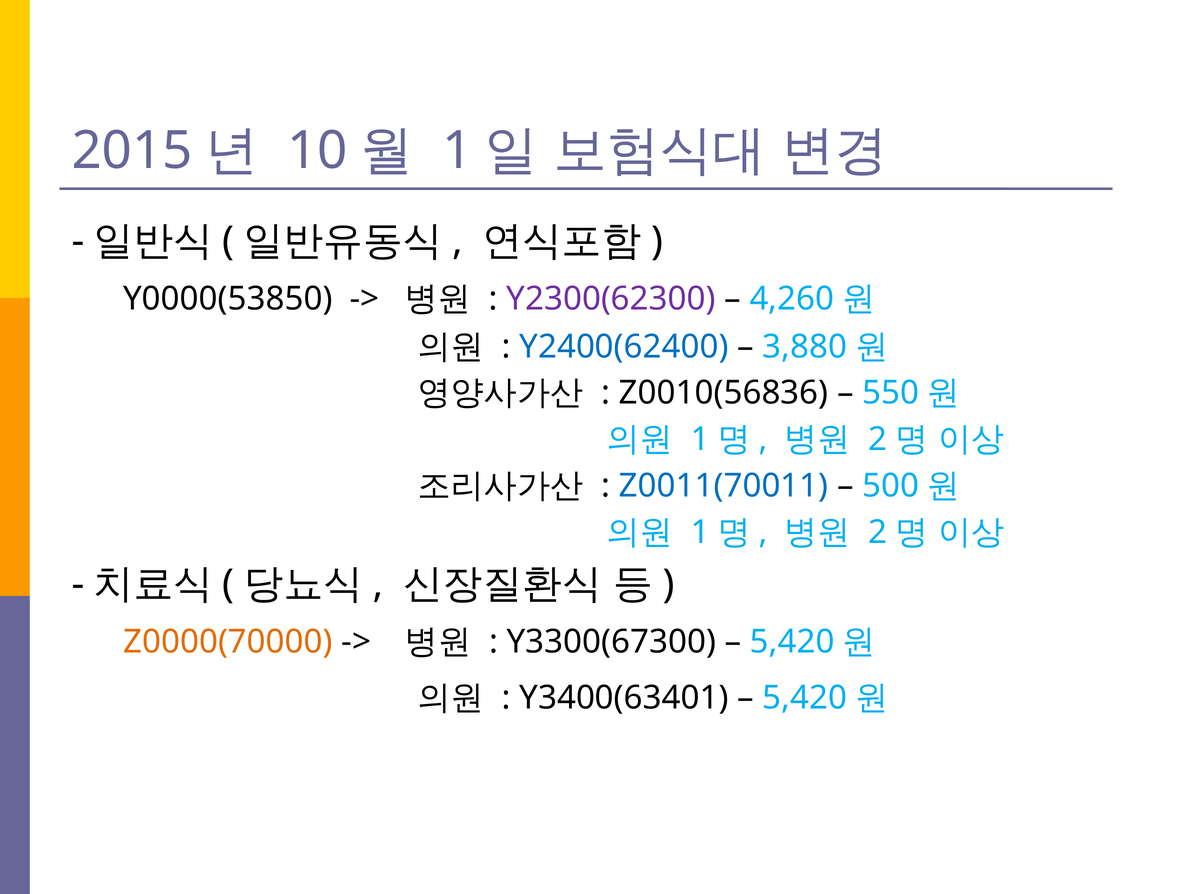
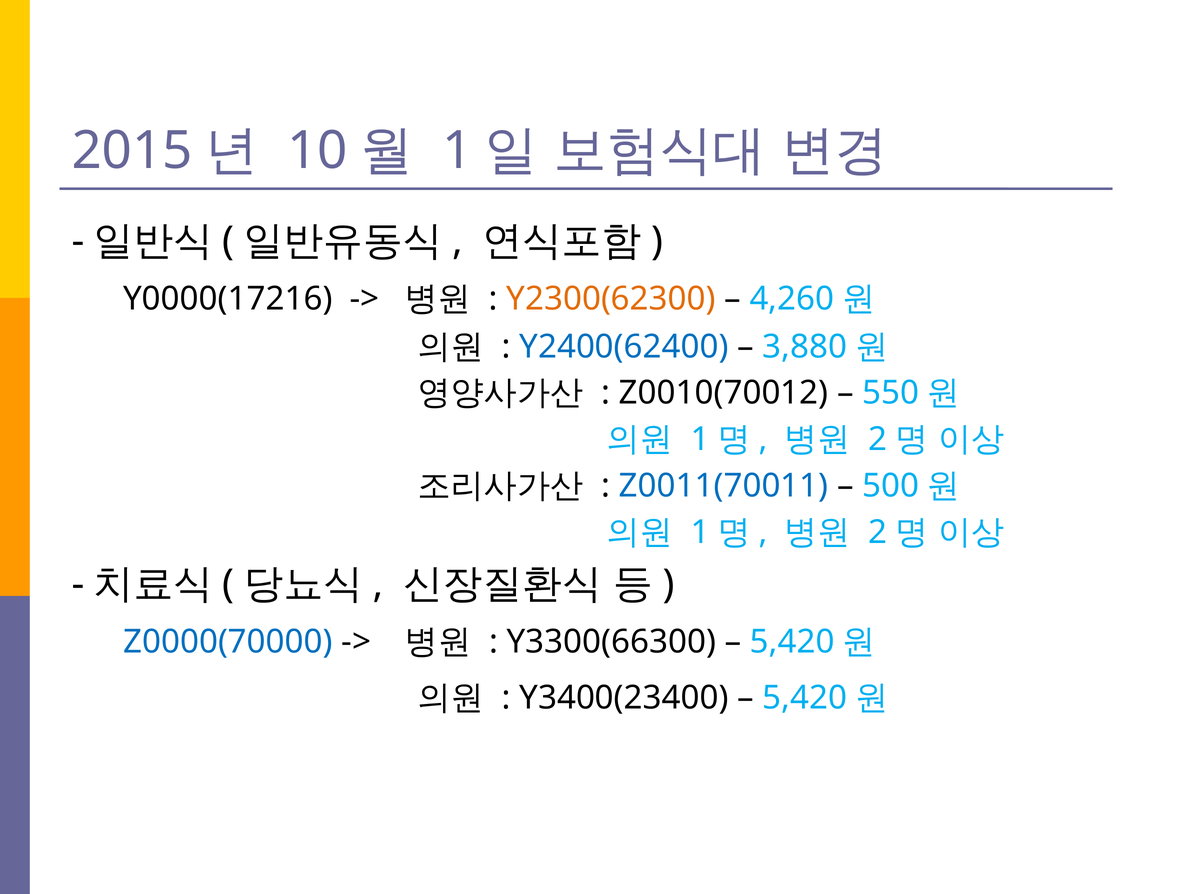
Y0000(53850: Y0000(53850 -> Y0000(17216 (228, 299)
Y2300(62300 colour: purple -> orange (611, 299)
Z0010(56836: Z0010(56836 -> Z0010(70012 (724, 393)
Z0000(70000 colour: orange -> blue (228, 642)
Y3300(67300: Y3300(67300 -> Y3300(66300 (611, 642)
Y3400(63401: Y3400(63401 -> Y3400(23400 (624, 698)
